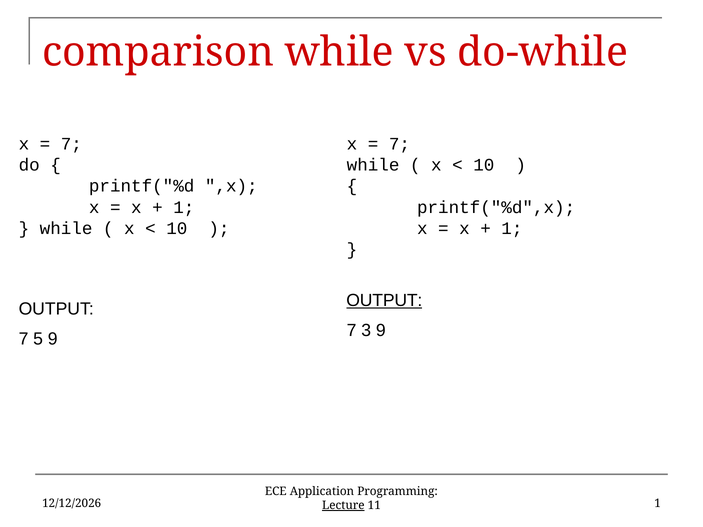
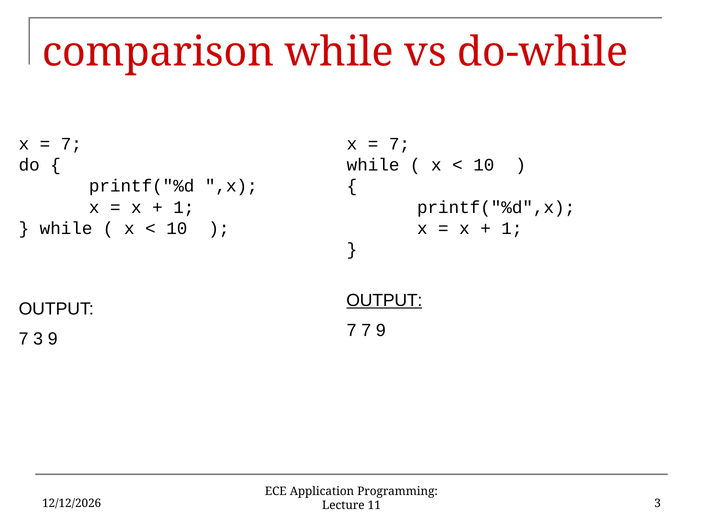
7 3: 3 -> 7 (366, 330)
7 5: 5 -> 3 (38, 339)
1: 1 -> 3 (658, 504)
Lecture underline: present -> none (343, 506)
